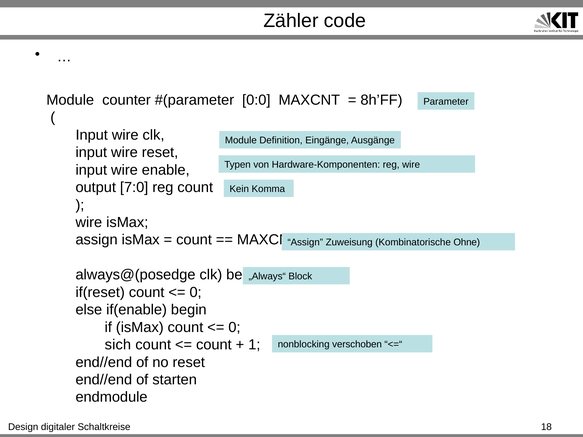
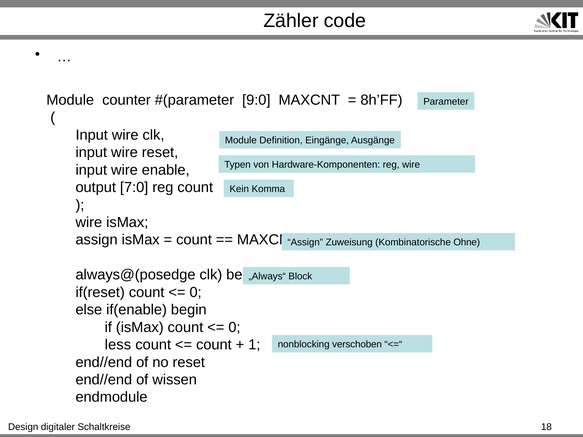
0:0: 0:0 -> 9:0 (256, 100)
sich: sich -> less (118, 345)
starten: starten -> wissen (175, 380)
